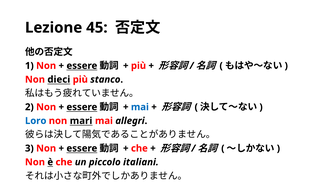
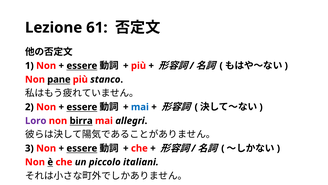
45: 45 -> 61 (97, 28)
dieci: dieci -> pane (59, 79)
Loro colour: blue -> purple (36, 120)
mari: mari -> birra (81, 120)
